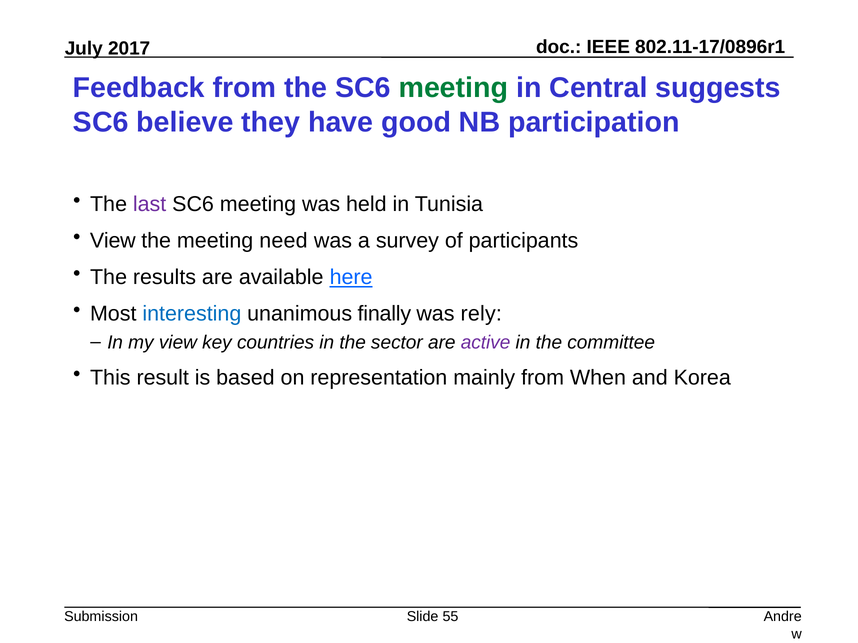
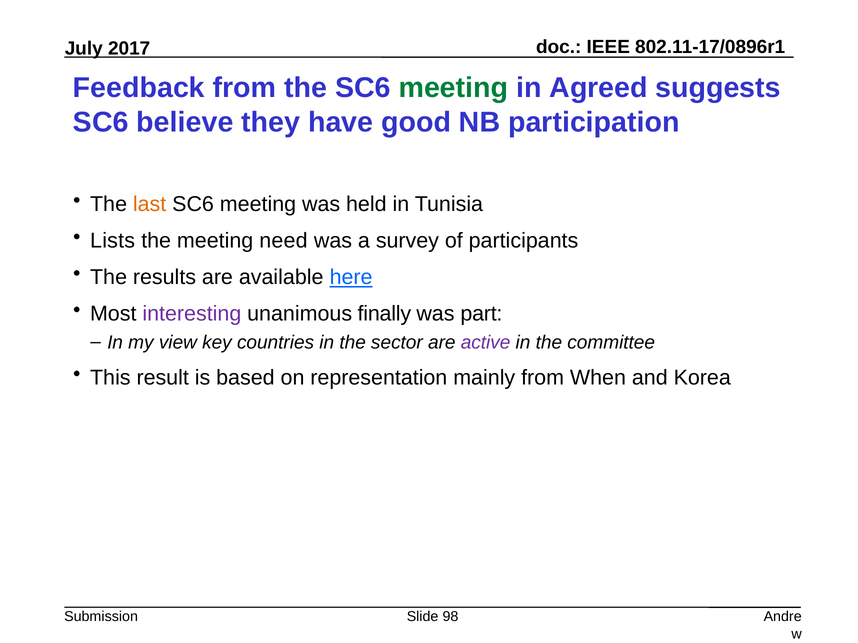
Central: Central -> Agreed (598, 88)
last colour: purple -> orange (150, 205)
View: View -> Lists (113, 241)
interesting colour: blue -> purple (192, 314)
rely: rely -> part (481, 314)
55: 55 -> 98 (450, 617)
